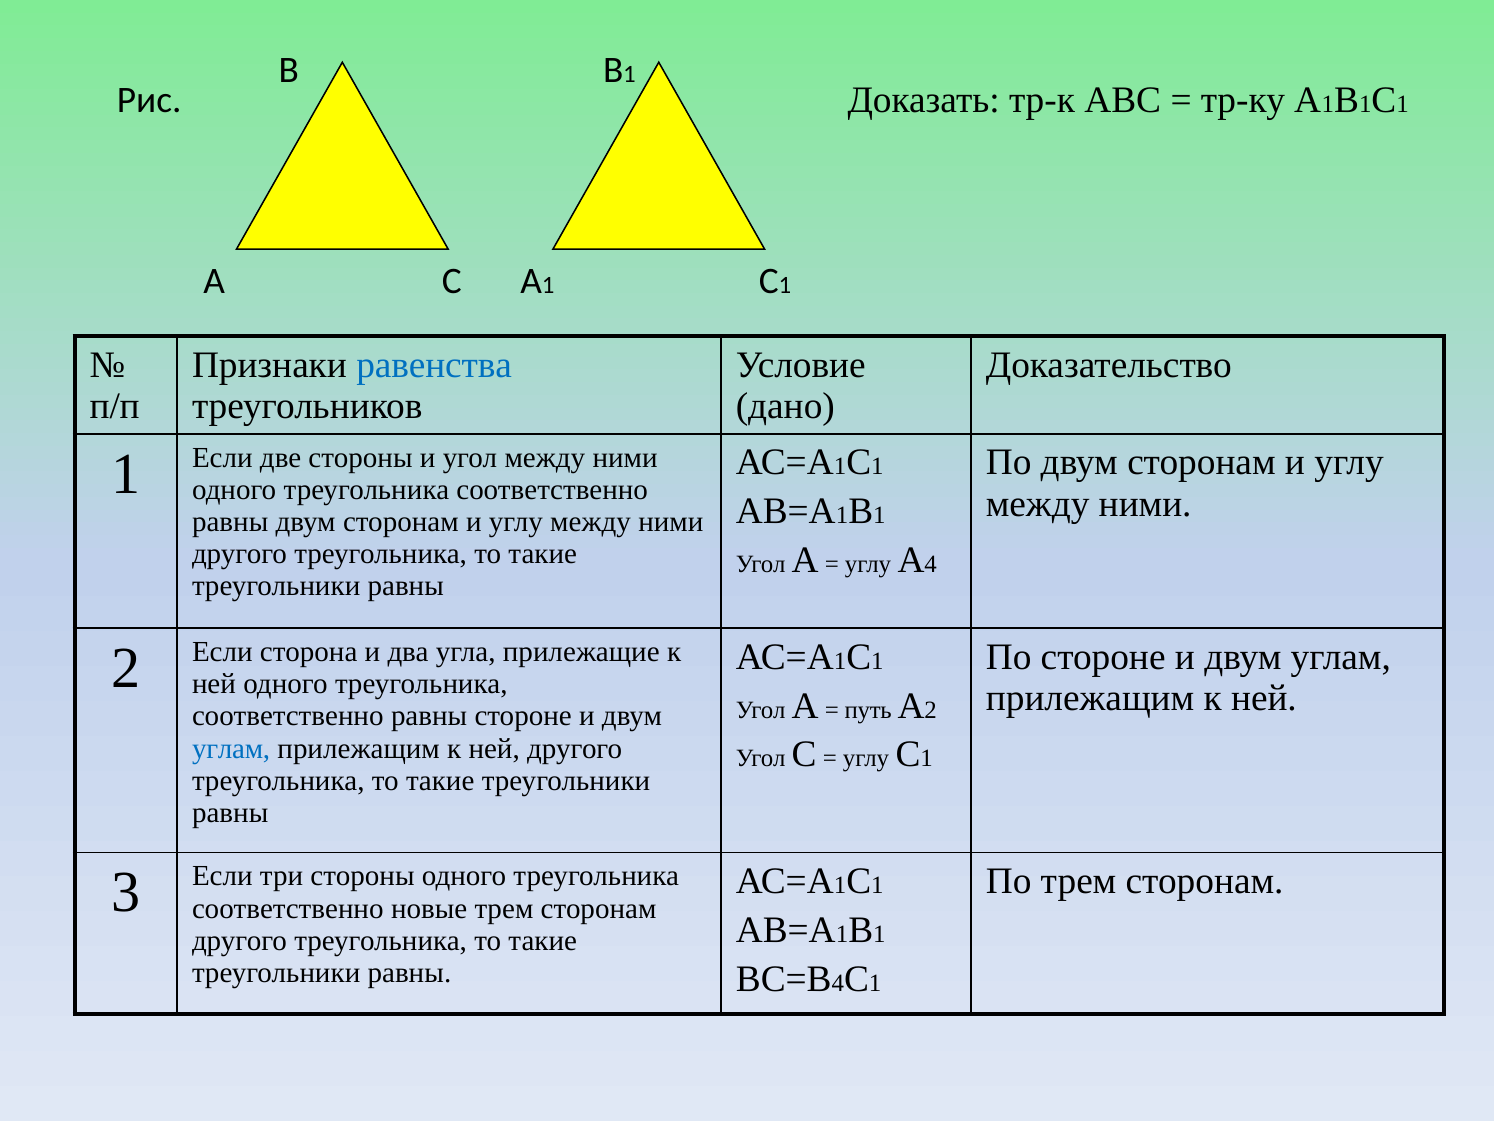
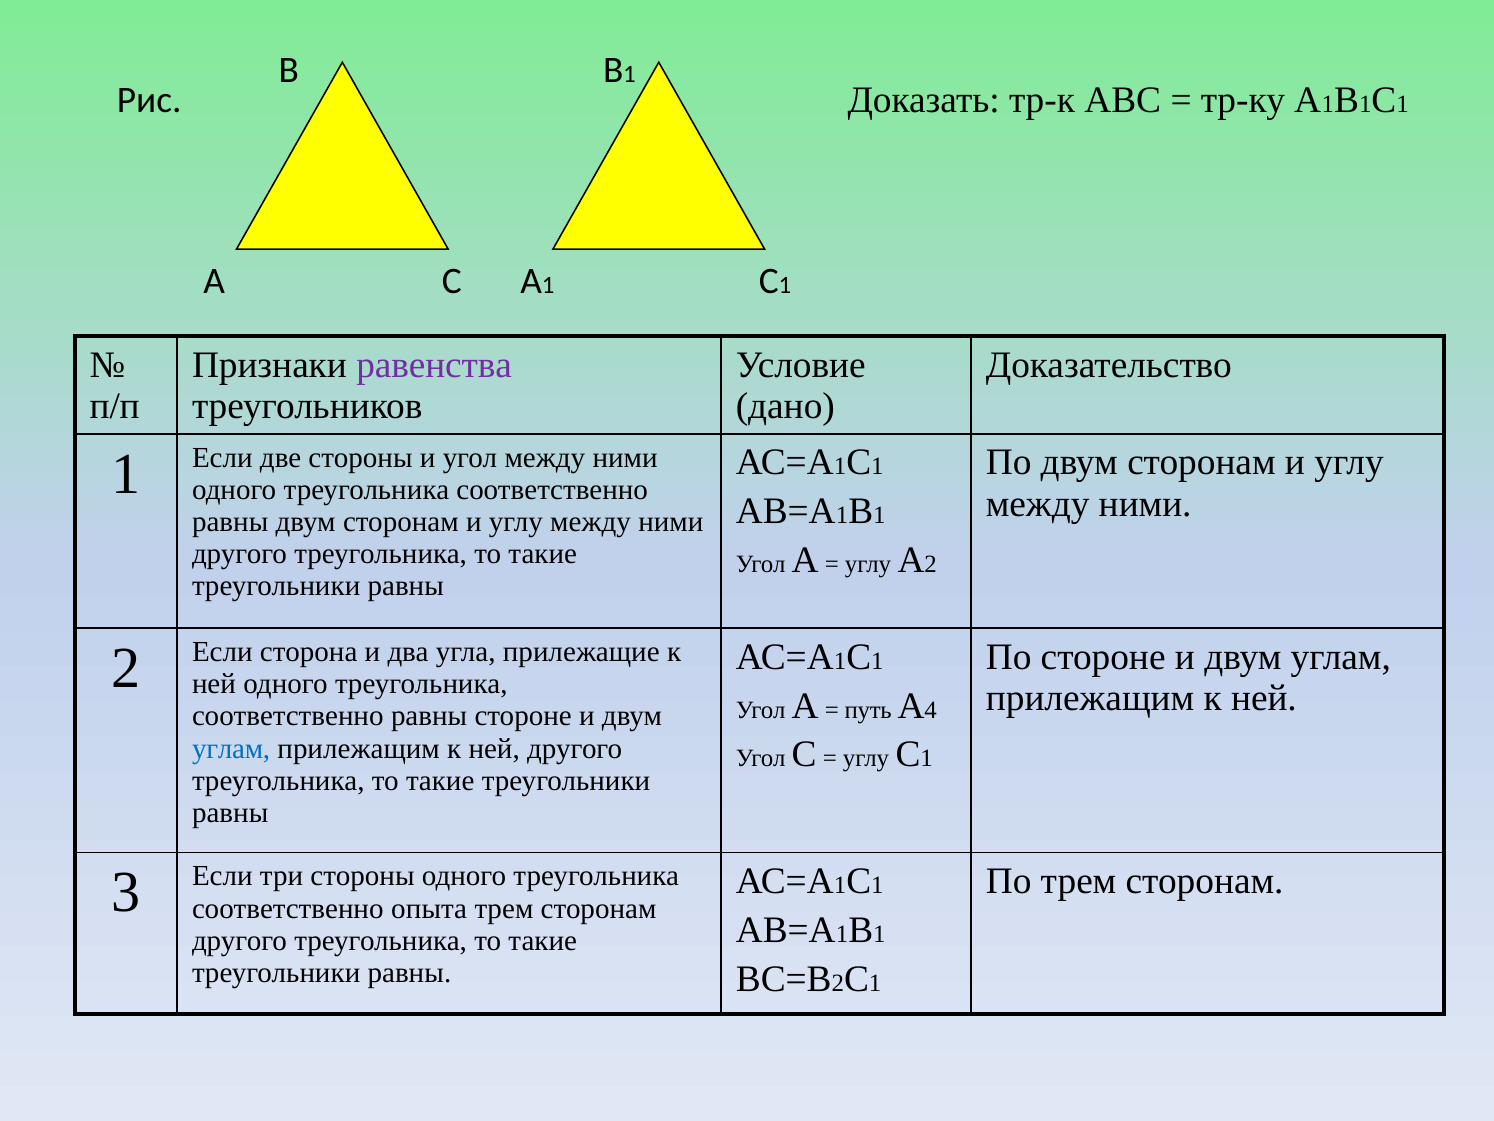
равенства colour: blue -> purple (434, 365)
А 4: 4 -> 2 (931, 564)
А 2: 2 -> 4 (931, 709)
новые: новые -> опыта (429, 908)
4: 4 -> 2 (838, 982)
